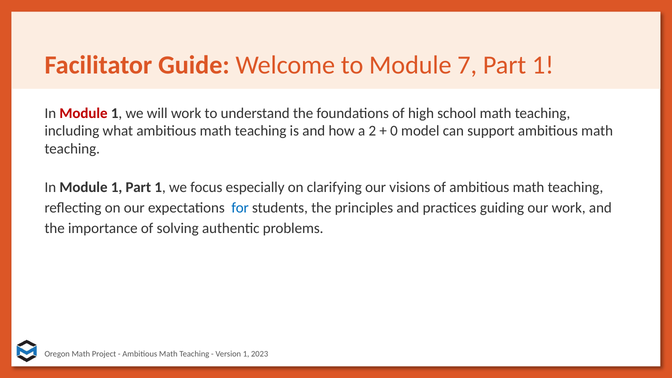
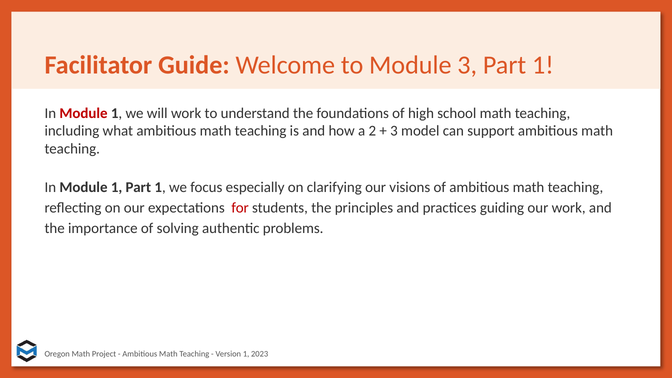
Module 7: 7 -> 3 (467, 65)
0: 0 -> 3 (394, 131)
for colour: blue -> red (240, 208)
